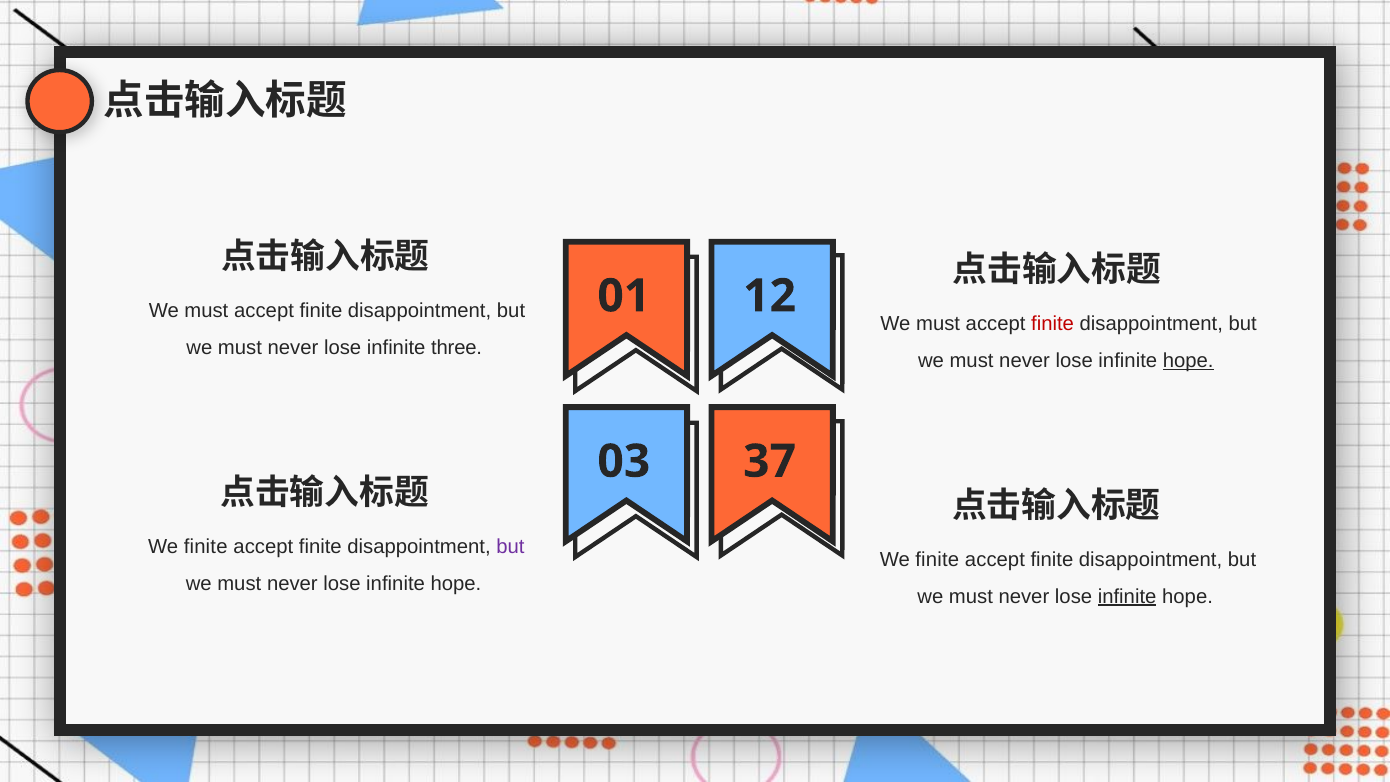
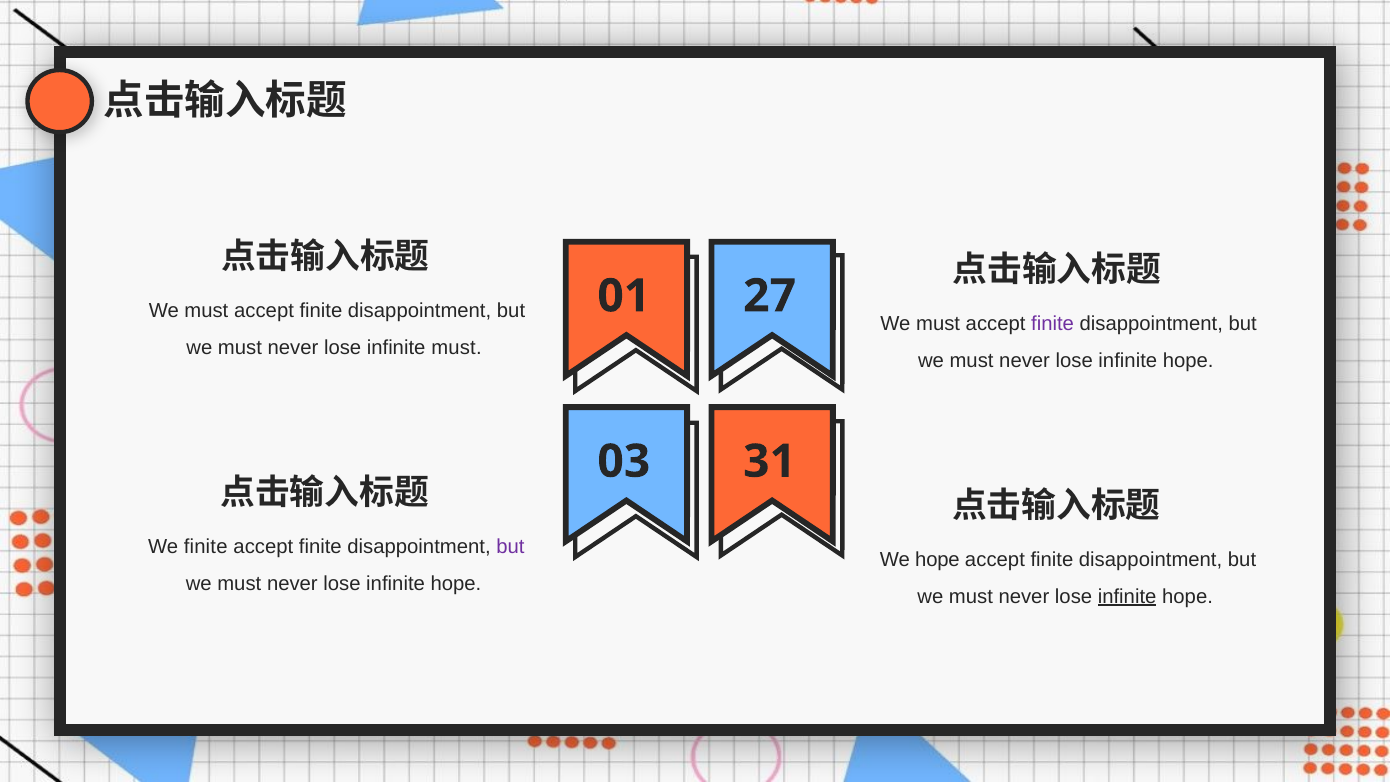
12: 12 -> 27 (770, 296)
finite colour: red -> purple (1053, 324)
infinite three: three -> must (456, 348)
hope underline: present -> none (1188, 360)
37: 37 -> 31 (770, 461)
finite: finite -> hope (937, 560)
